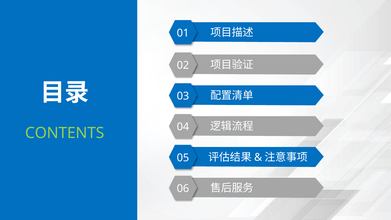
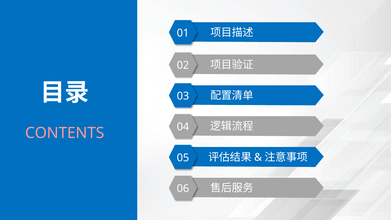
CONTENTS colour: light green -> pink (65, 133)
